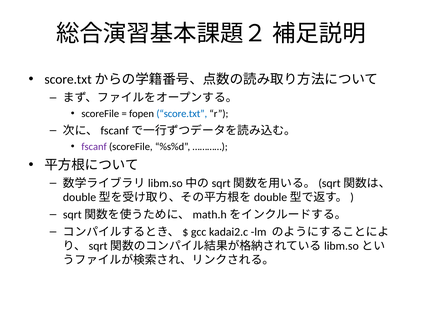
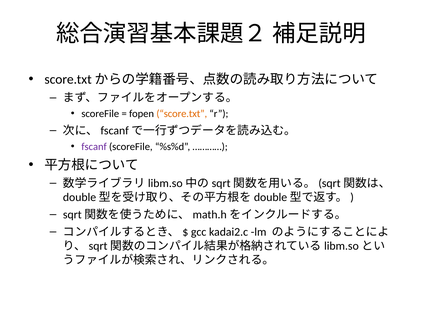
score.txt colour: blue -> orange (182, 114)
